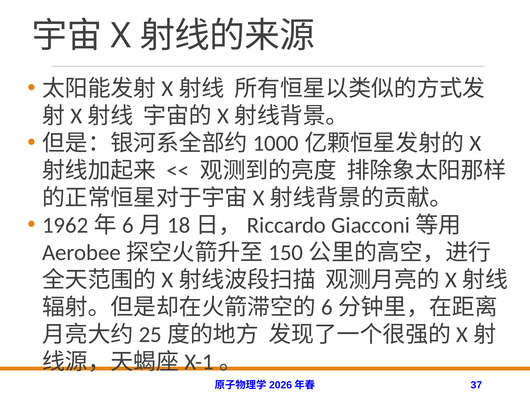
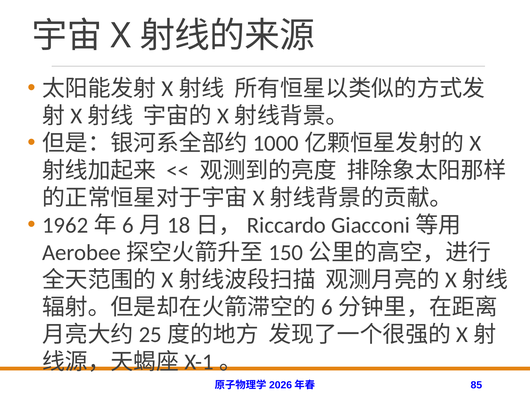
37: 37 -> 85 (476, 386)
